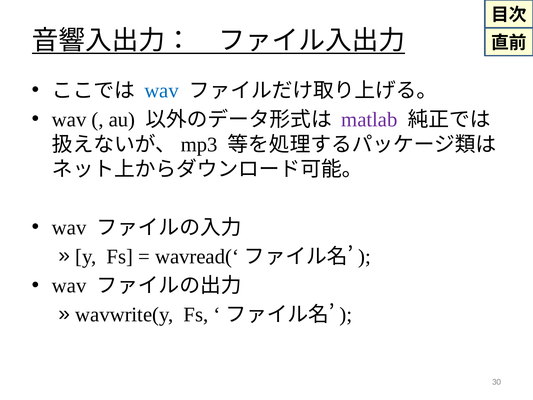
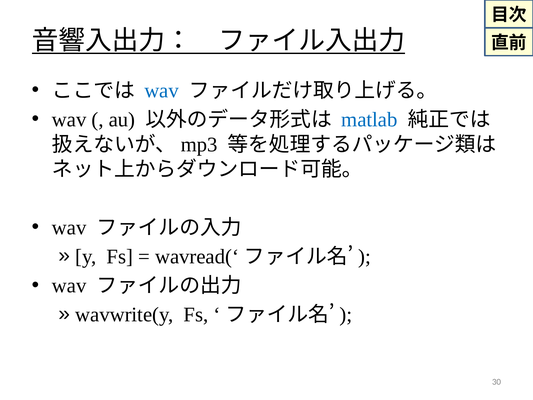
matlab colour: purple -> blue (369, 120)
